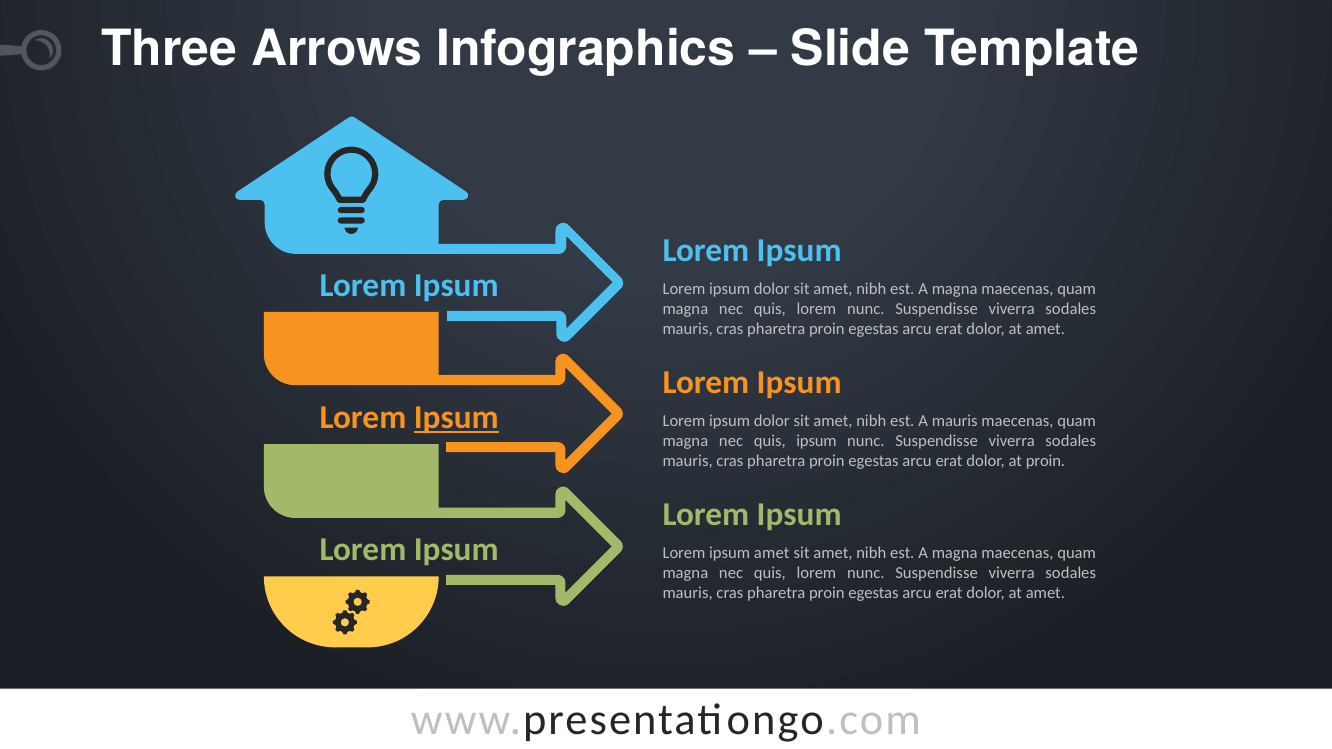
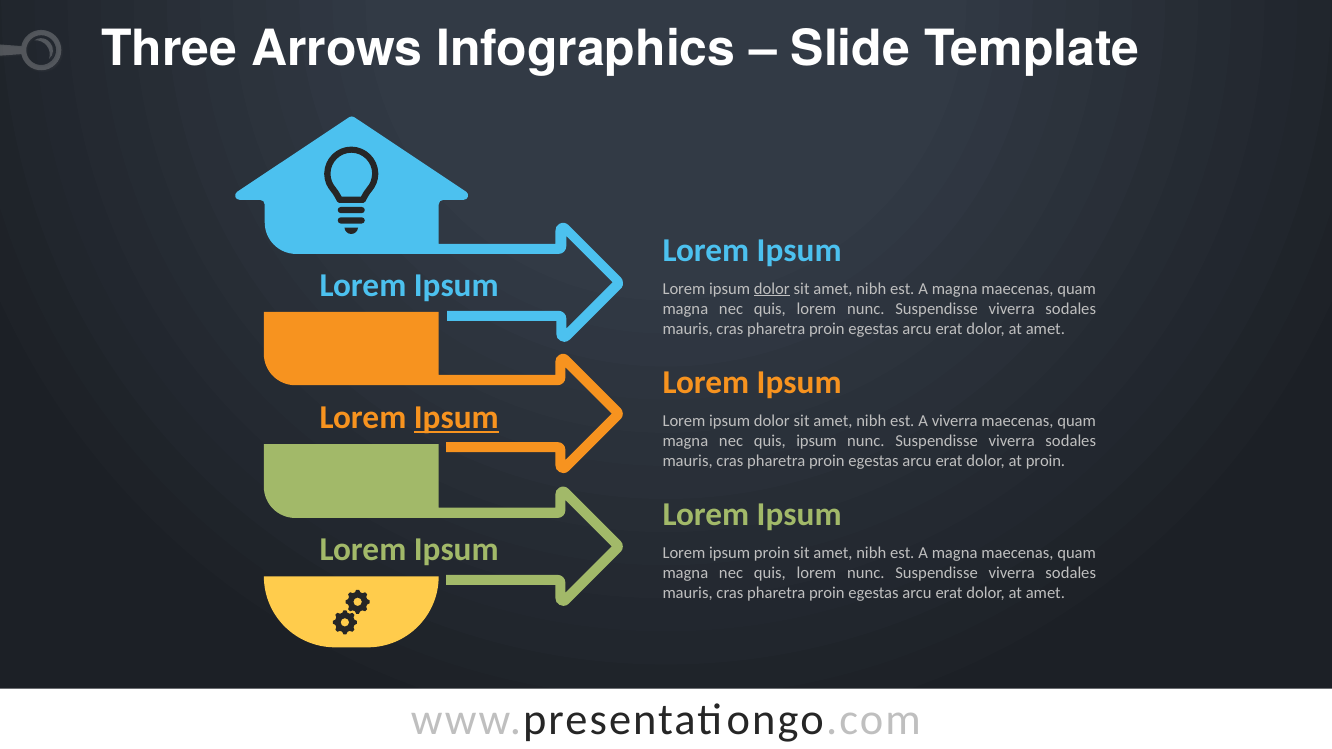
dolor underline: none -> present (772, 289)
A mauris: mauris -> viverra (955, 421)
ipsum amet: amet -> proin (772, 553)
